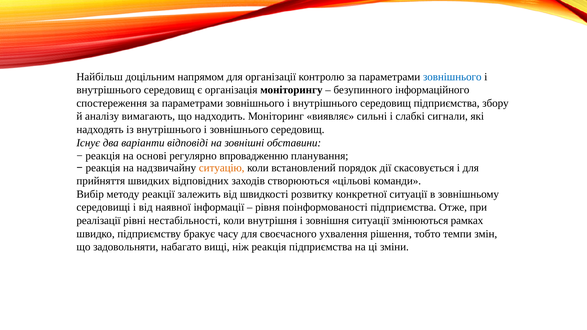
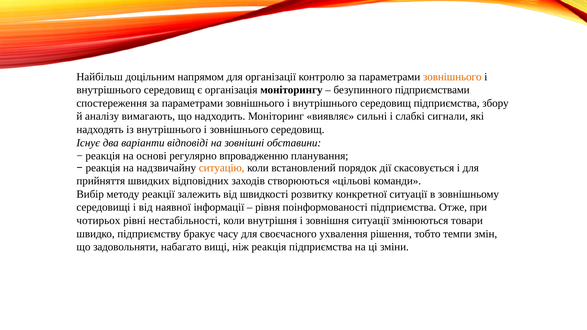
зовнішнього colour: blue -> orange (452, 77)
інформаційного: інформаційного -> підприємствами (432, 90)
реалізації: реалізації -> чотирьох (98, 221)
рамках: рамках -> товари (467, 221)
